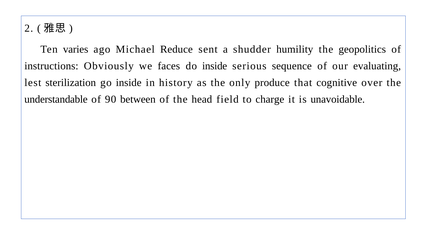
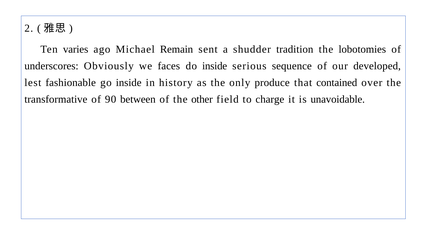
Reduce: Reduce -> Remain (177, 50)
humility: humility -> tradition (295, 50)
geopolitics: geopolitics -> lobotomies (362, 50)
instructions: instructions -> underscores (51, 66)
evaluating: evaluating -> developed (377, 66)
sterilization: sterilization -> fashionable (71, 83)
cognitive: cognitive -> contained (337, 83)
understandable: understandable -> transformative (56, 99)
head: head -> other (202, 99)
